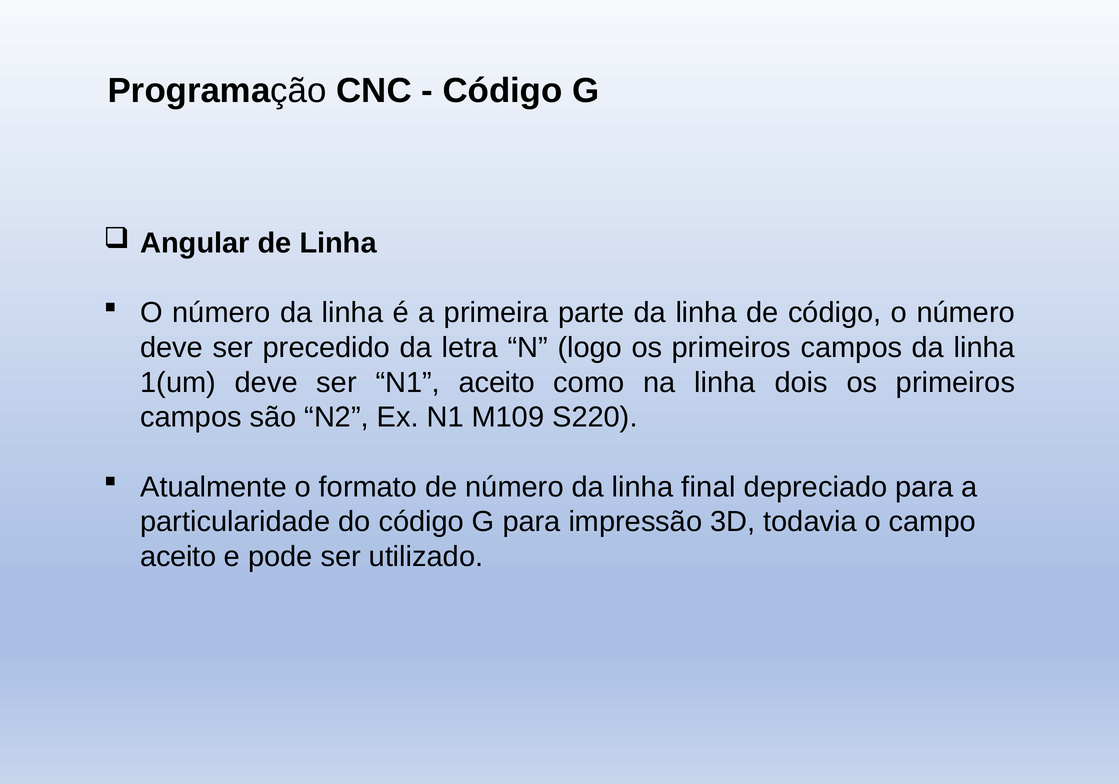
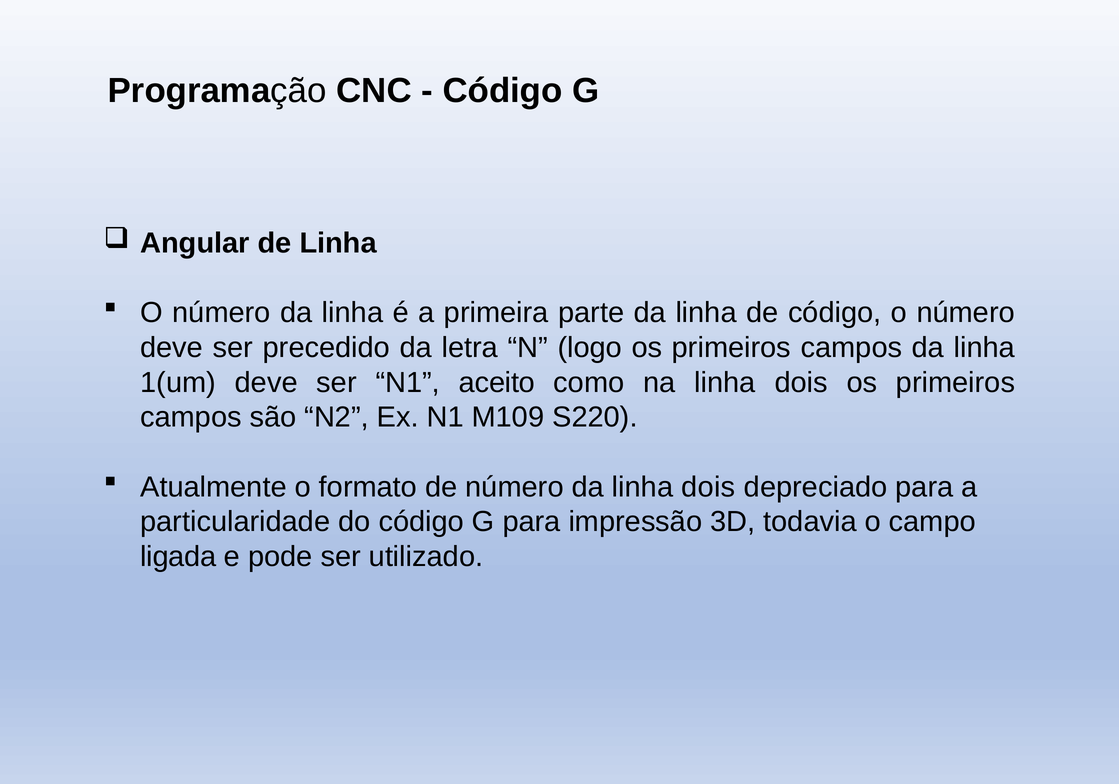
da linha final: final -> dois (708, 487)
aceito: aceito -> ligada (178, 557)
